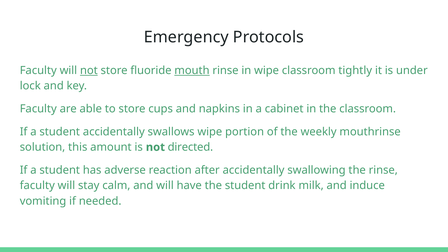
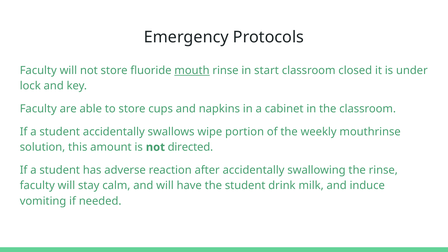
not underline: present -> none (89, 70)
in wipe: wipe -> start (266, 70)
tightly: tightly -> closed (355, 70)
